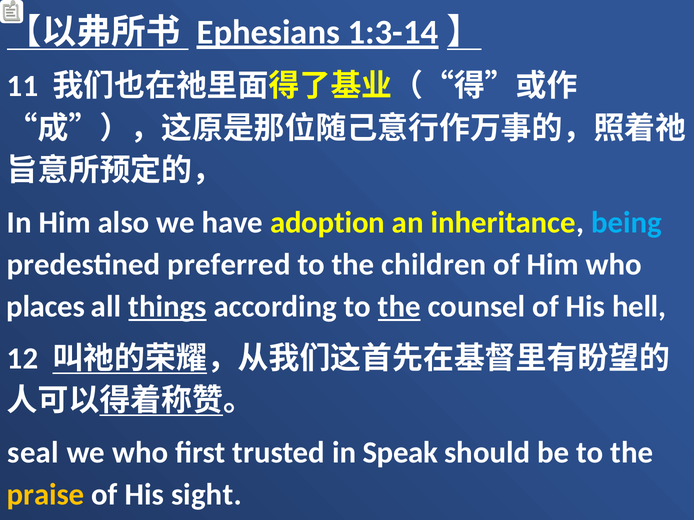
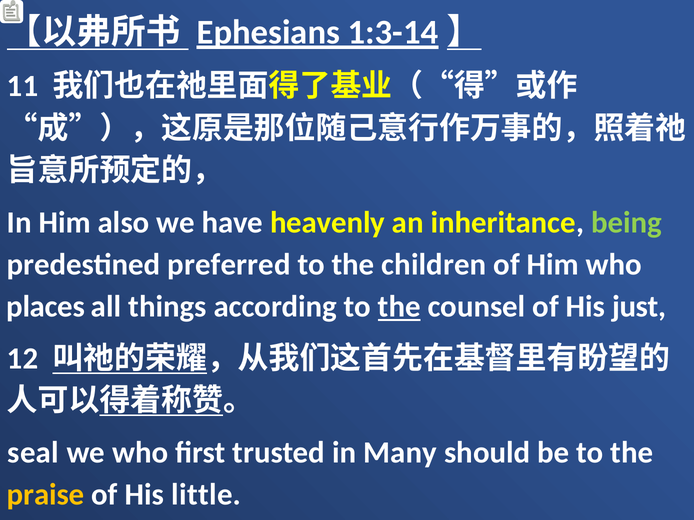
adoption: adoption -> heavenly (328, 223)
being colour: light blue -> light green (627, 223)
things underline: present -> none (167, 307)
hell: hell -> just (639, 307)
Speak: Speak -> Many (400, 453)
sight: sight -> little (206, 495)
